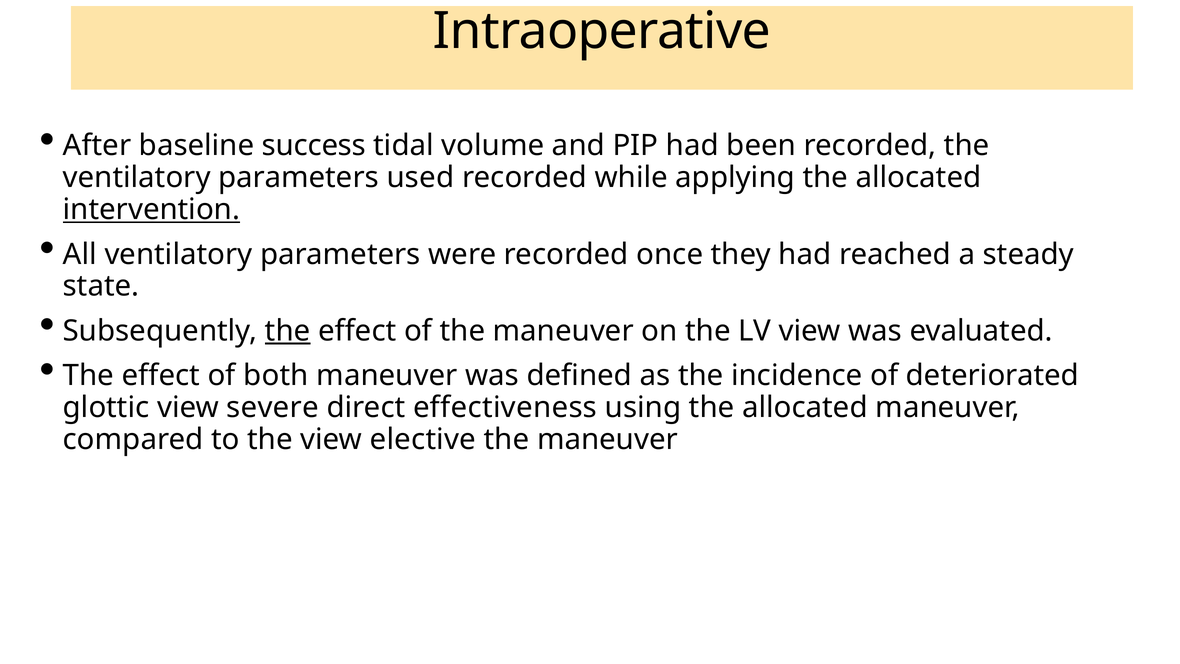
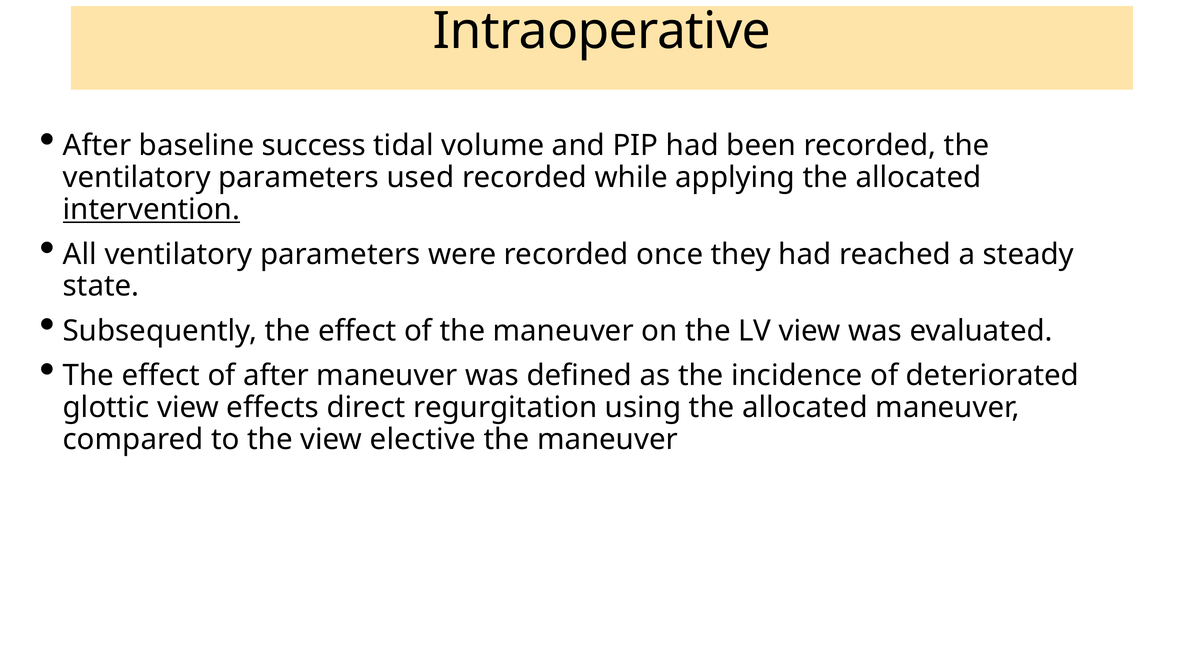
the underline: present -> none (288, 331)
of both: both -> after (276, 376)
severe: severe -> effects (273, 407)
effectiveness: effectiveness -> regurgitation (505, 407)
